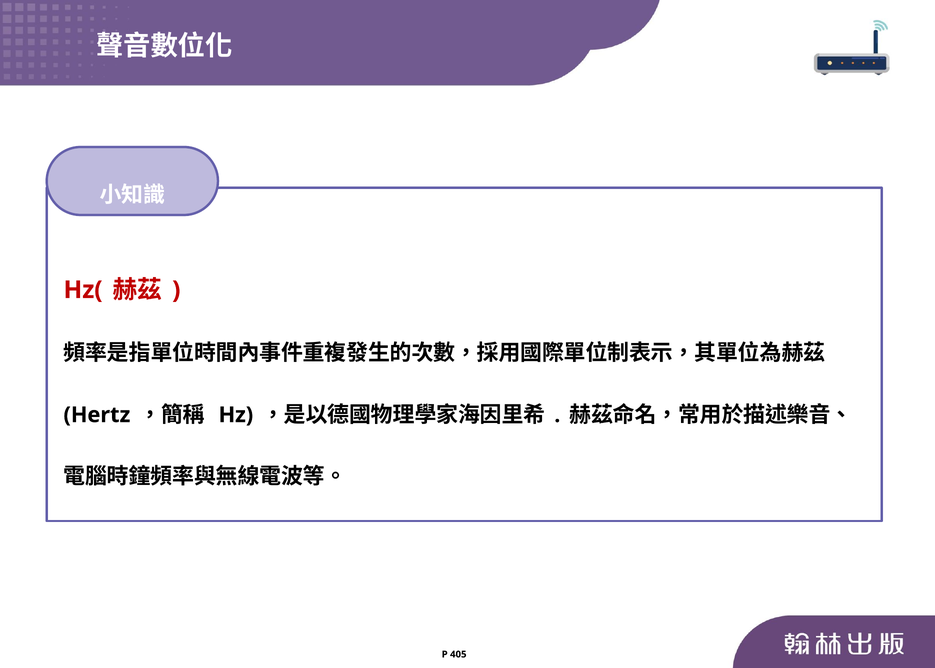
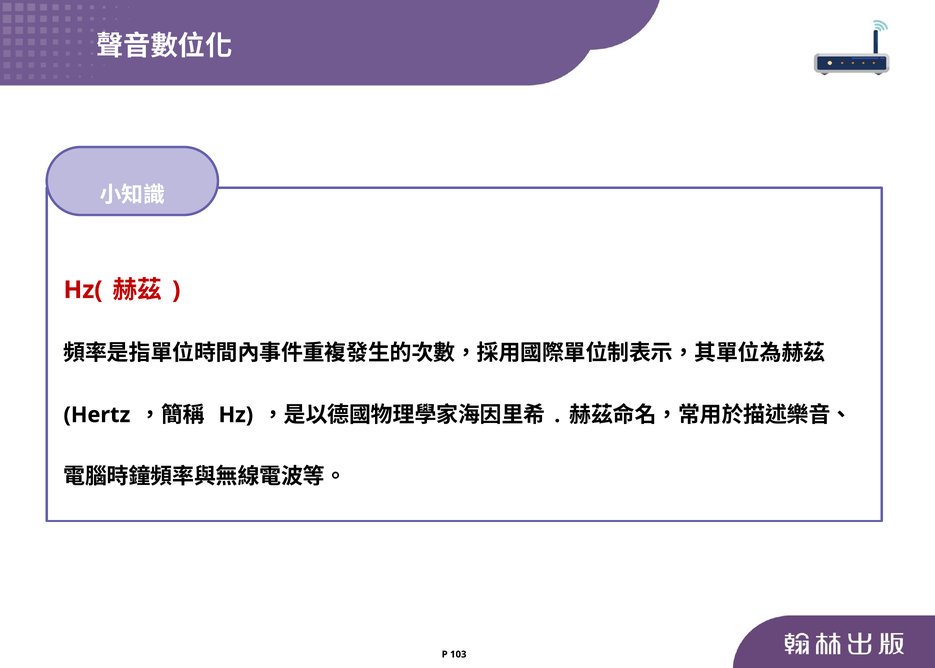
405: 405 -> 103 (458, 654)
